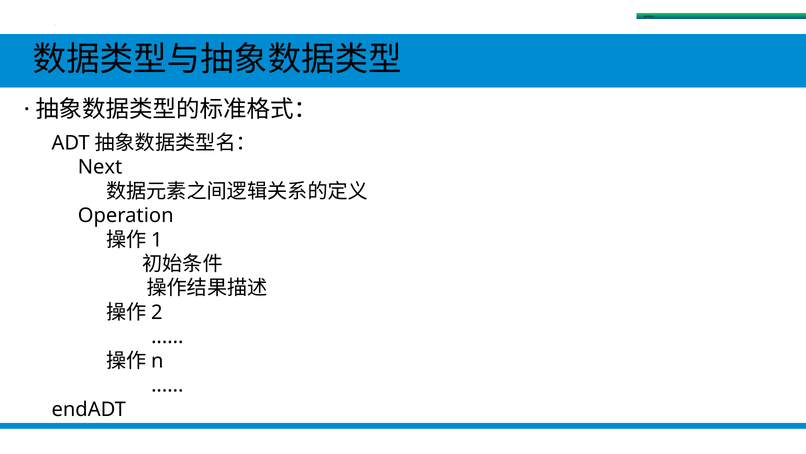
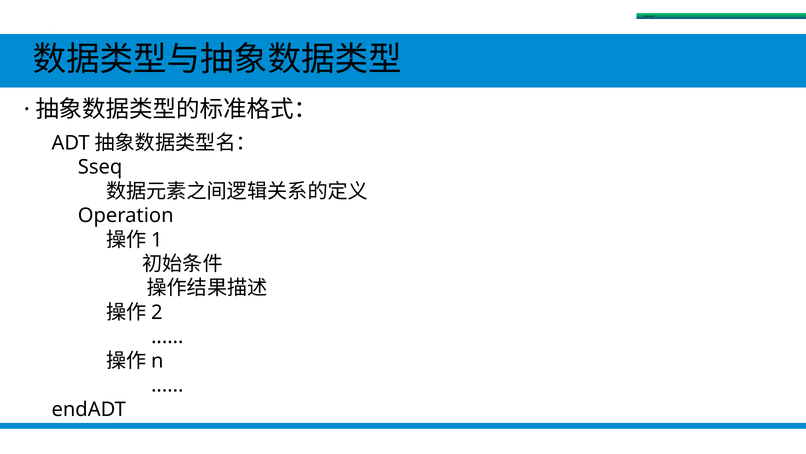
Next: Next -> Sseq (100, 167)
